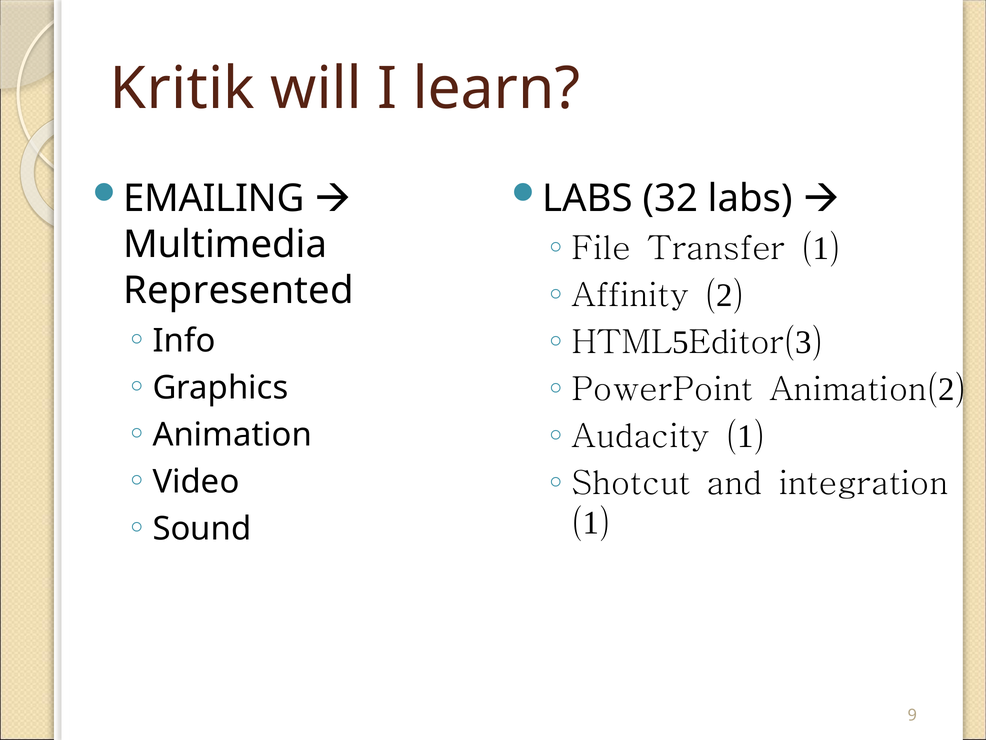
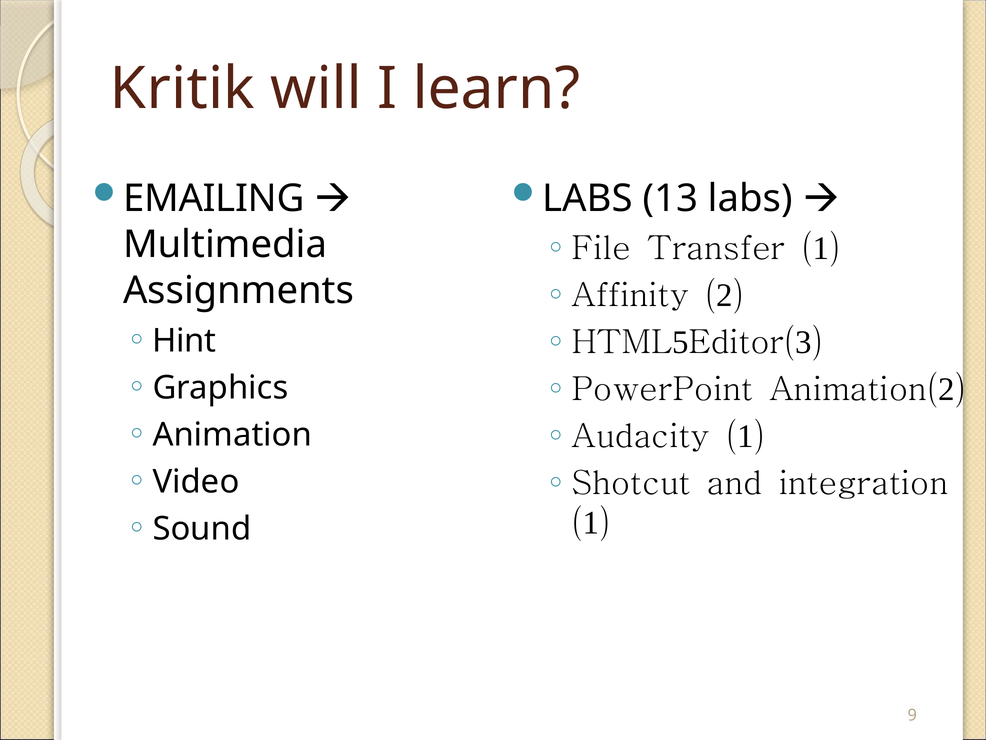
32: 32 -> 13 (670, 199)
Represented: Represented -> Assignments (239, 291)
Info: Info -> Hint (184, 341)
